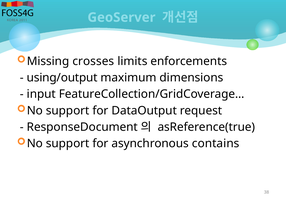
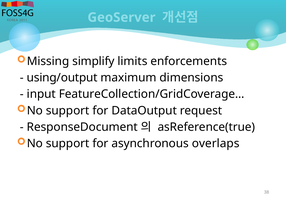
crosses: crosses -> simplify (93, 61)
contains: contains -> overlaps (216, 143)
